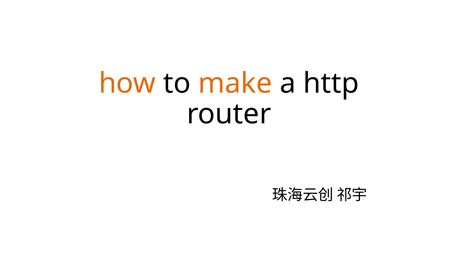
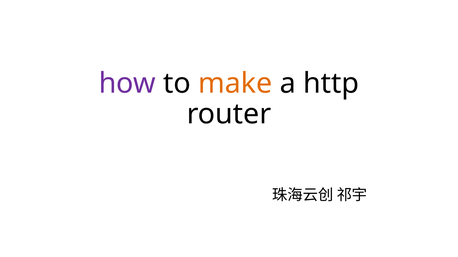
how colour: orange -> purple (127, 84)
